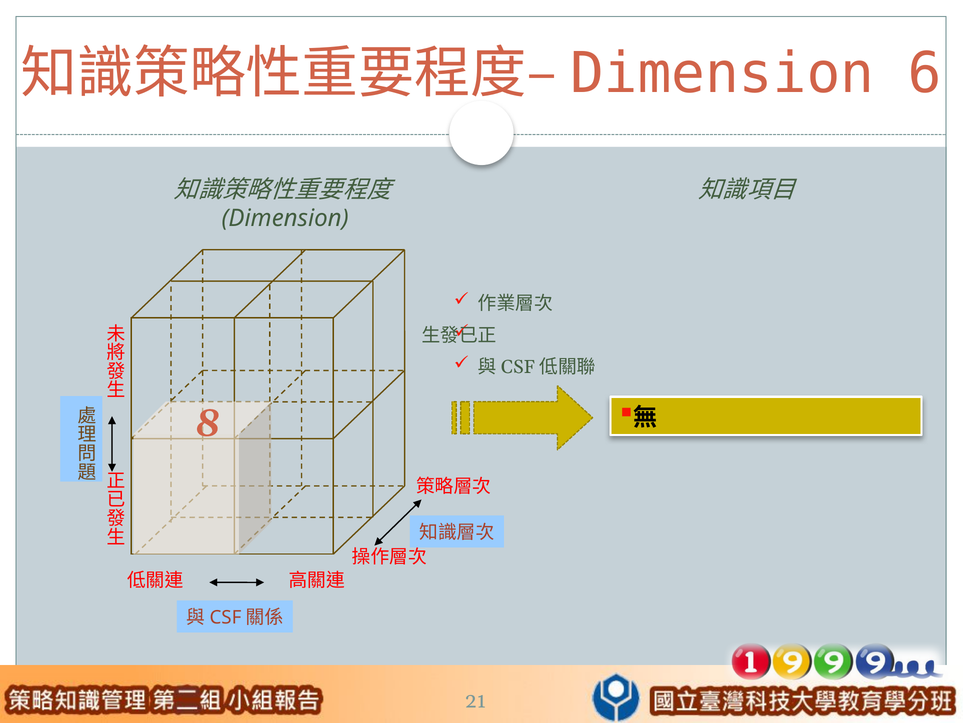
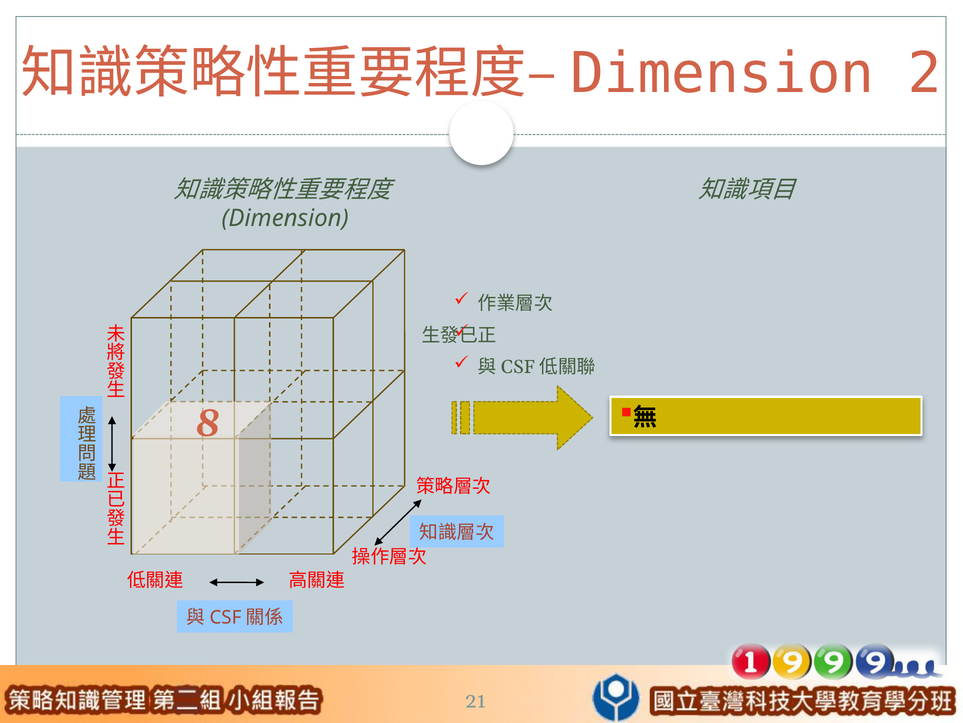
6: 6 -> 2 (925, 74)
